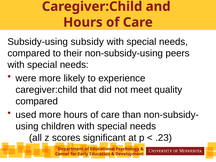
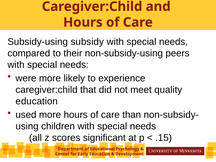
compared: compared -> education (37, 101)
.23: .23 -> .15 (164, 138)
